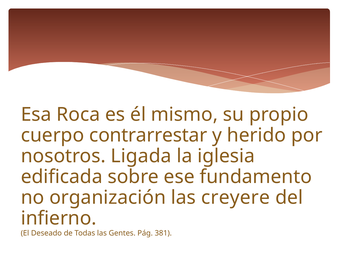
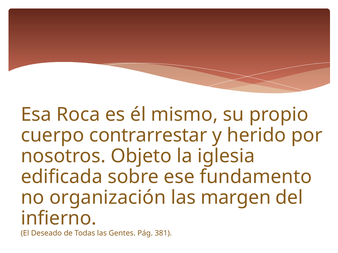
Ligada: Ligada -> Objeto (141, 156)
creyere: creyere -> margen (236, 198)
